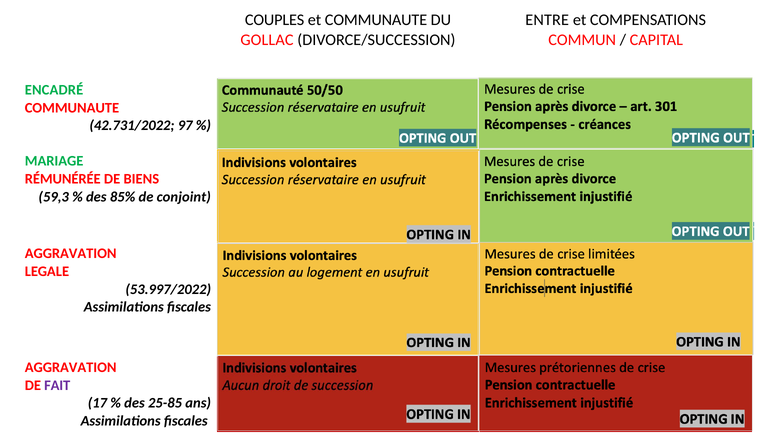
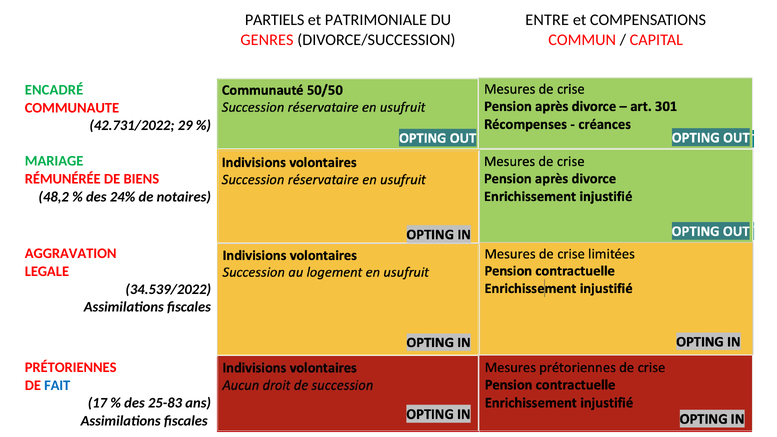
COUPLES: COUPLES -> PARTIELS (275, 20)
et COMMUNAUTE: COMMUNAUTE -> PATRIMONIALE (376, 20)
GOLLAC: GOLLAC -> GENRES (267, 40)
97: 97 -> 29 (185, 126)
59,3: 59,3 -> 48,2 (54, 197)
85%: 85% -> 24% (123, 197)
conjoint: conjoint -> notaires (184, 197)
53.997/2022: 53.997/2022 -> 34.539/2022 (168, 289)
AGGRAVATION: AGGRAVATION -> PRÉTORIENNES (71, 368)
FAIT colour: purple -> blue (57, 385)
25-85: 25-85 -> 25-83 (165, 403)
